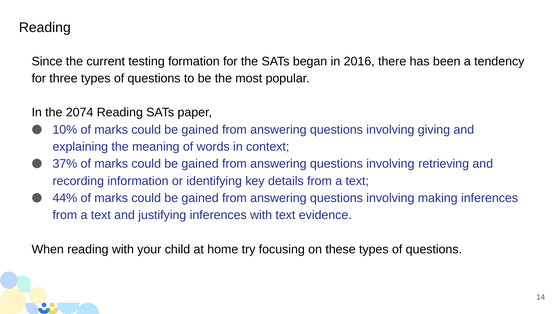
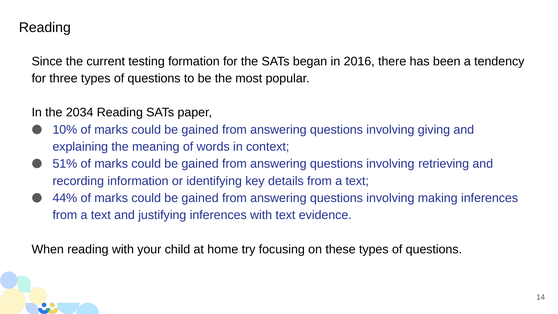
2074: 2074 -> 2034 (80, 112)
37%: 37% -> 51% (65, 164)
